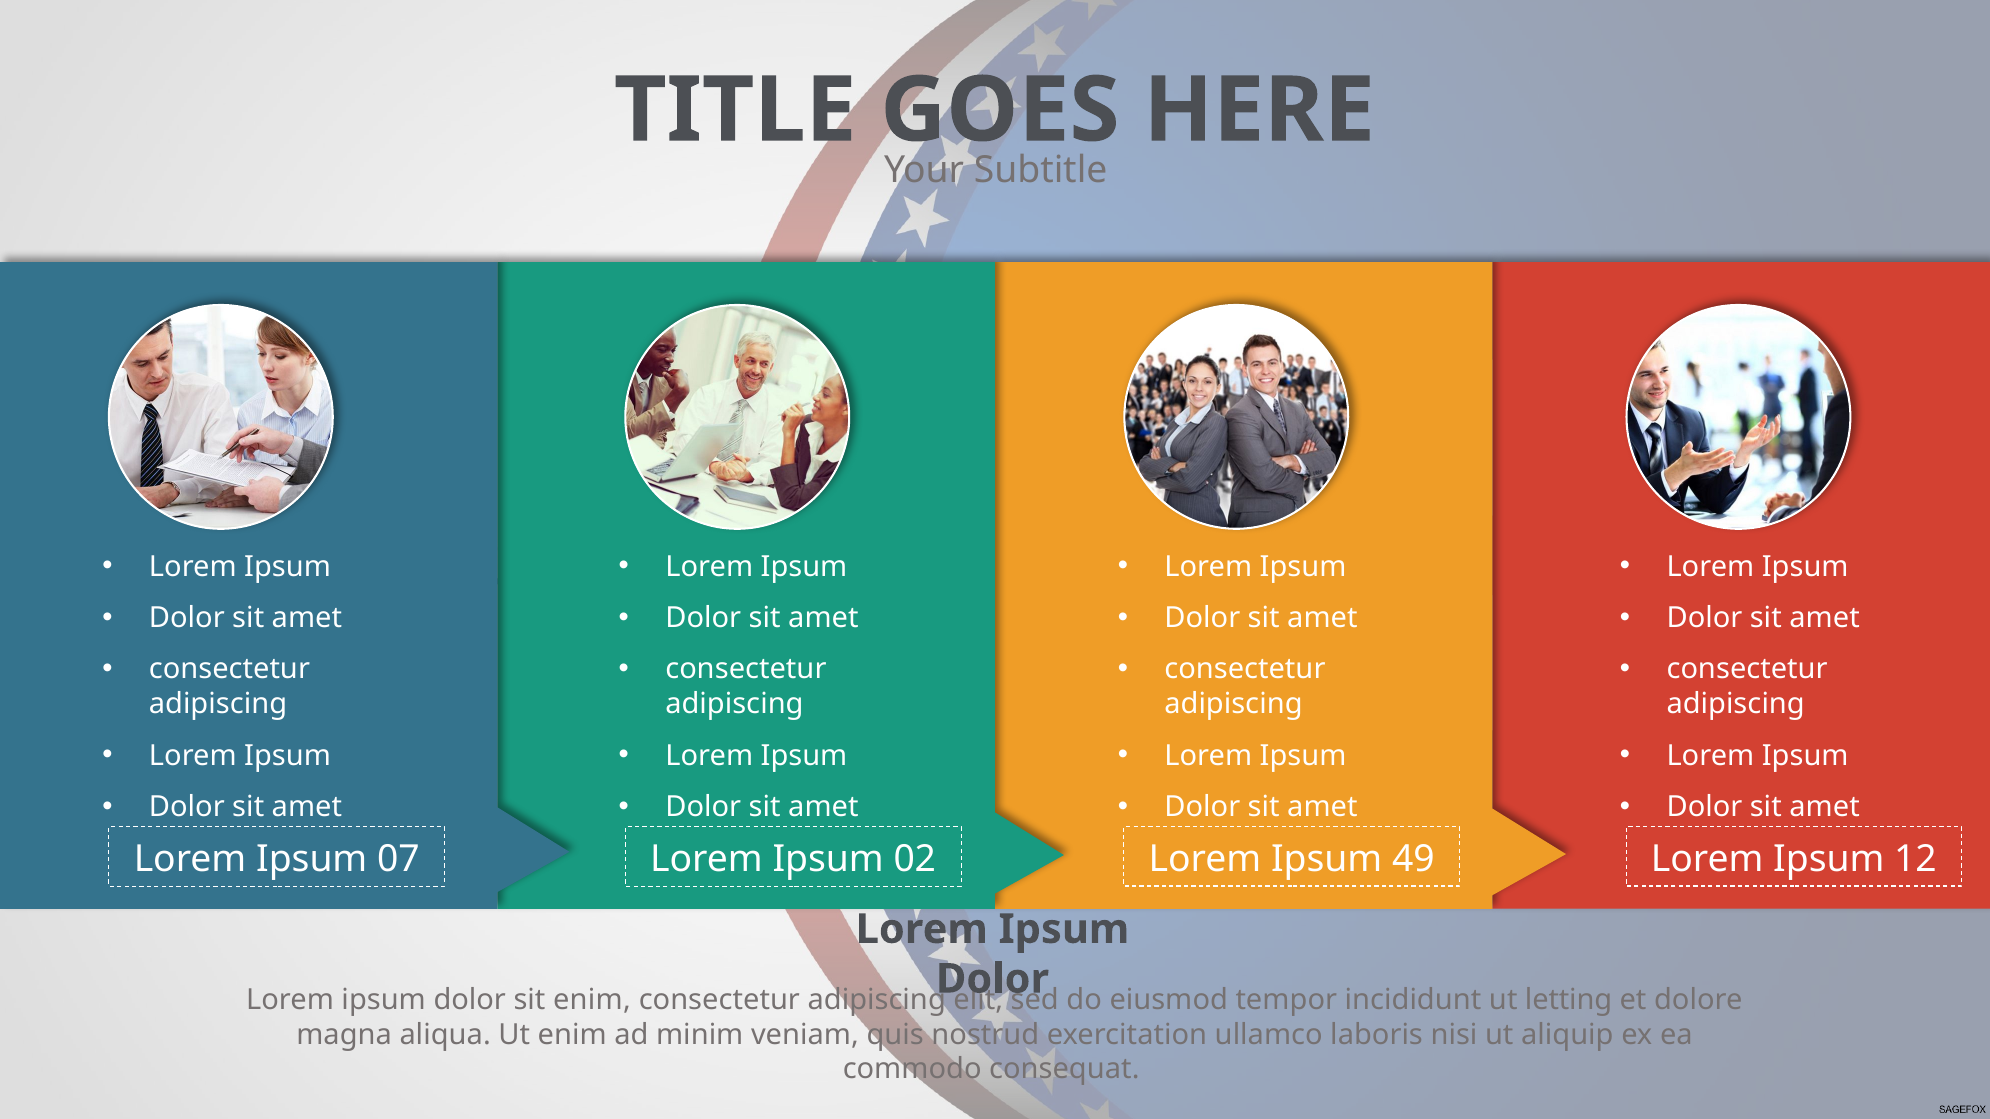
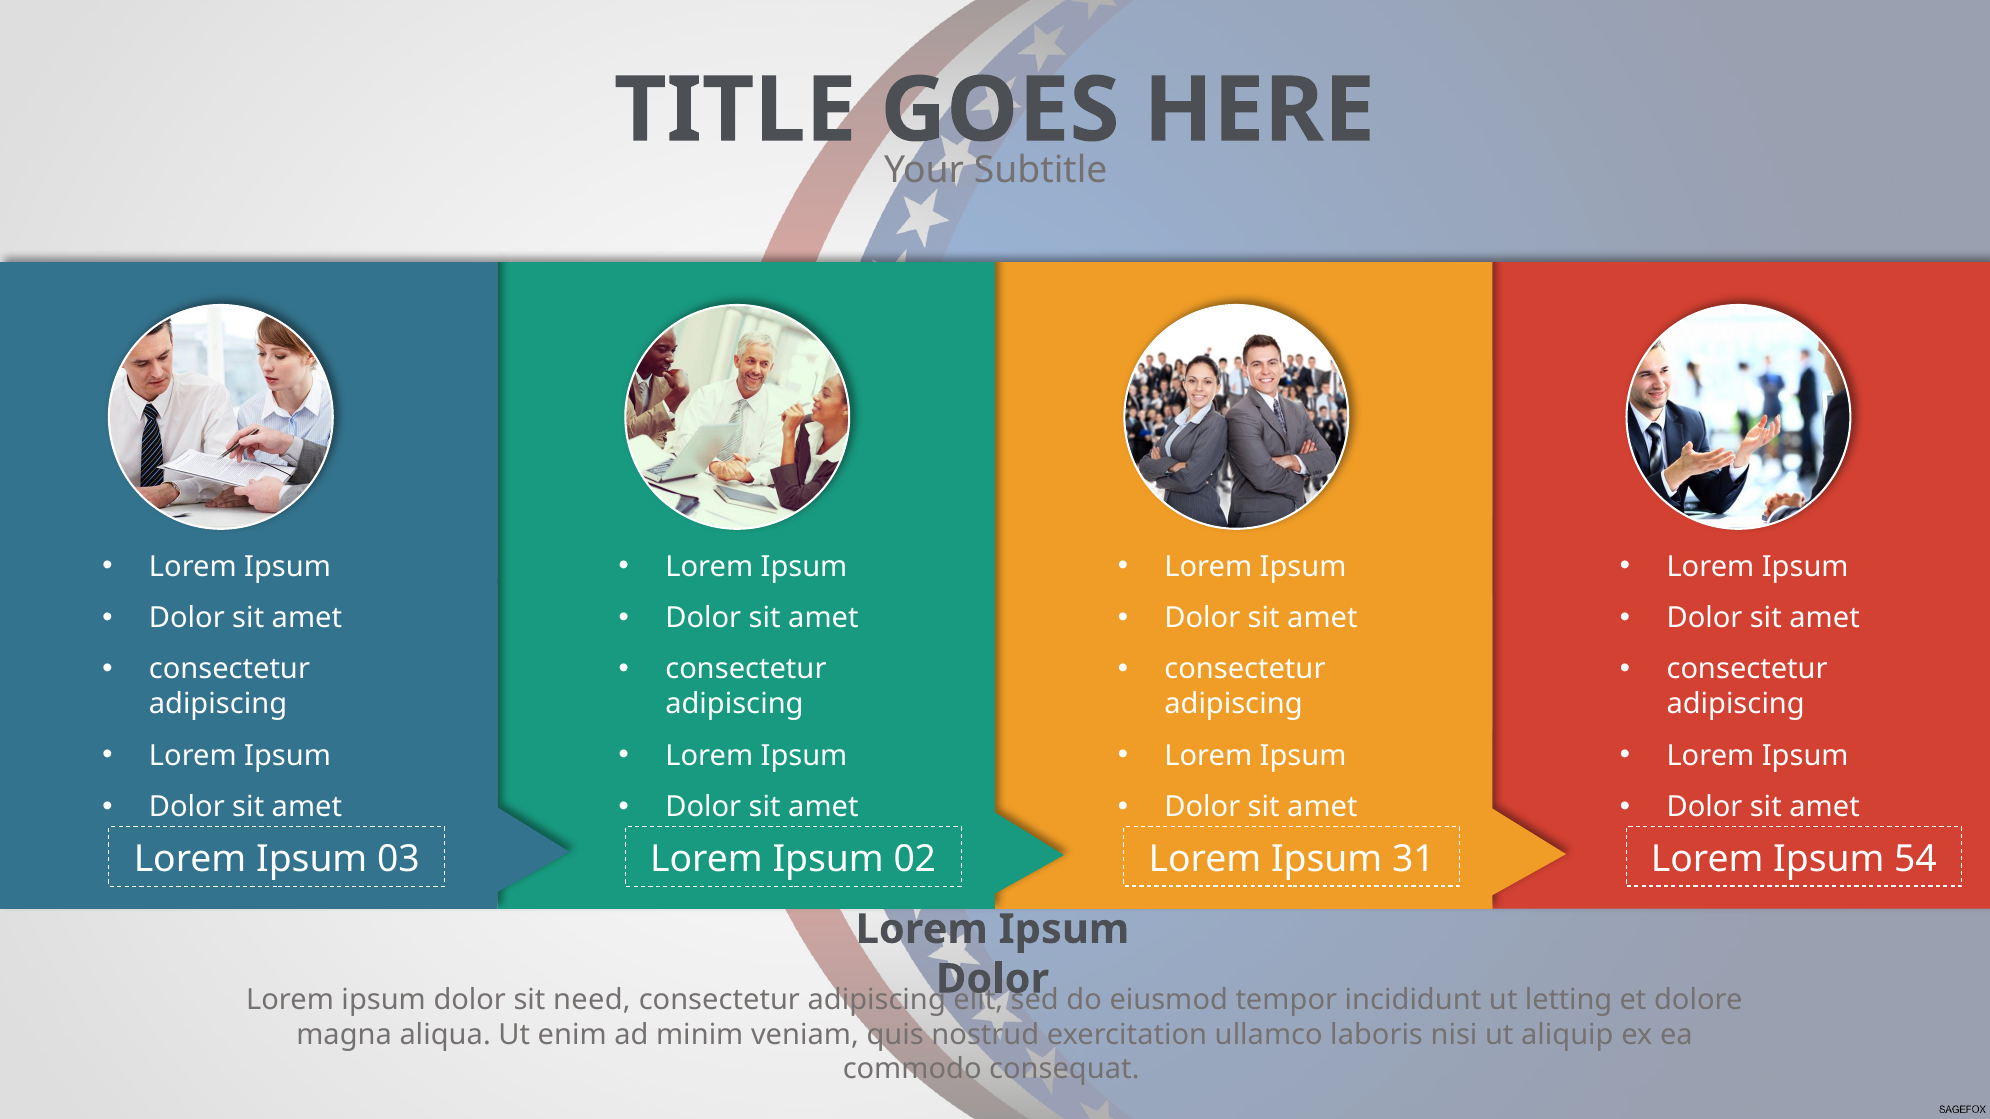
07: 07 -> 03 (398, 859)
49: 49 -> 31 (1413, 859)
12: 12 -> 54 (1916, 859)
sit enim: enim -> need (592, 1000)
